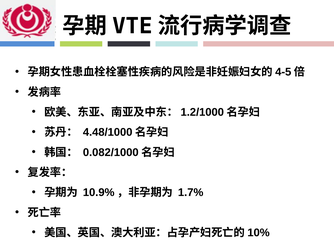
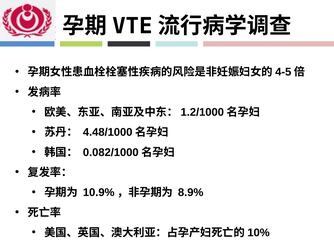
1.7%: 1.7% -> 8.9% (191, 192)
